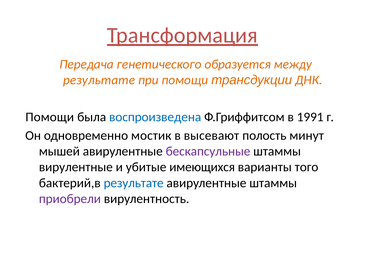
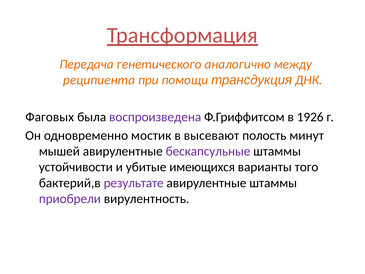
образуется: образуется -> аналогично (238, 64)
результате: результате -> реципиента (99, 80)
трансдукции: трансдукции -> трансдукция (252, 80)
Помощи: Помощи -> Фаговых (50, 117)
воспроизведена colour: blue -> purple (155, 117)
1991: 1991 -> 1926 (310, 117)
вирулентные: вирулентные -> устойчивости (76, 167)
результате colour: blue -> purple (134, 183)
